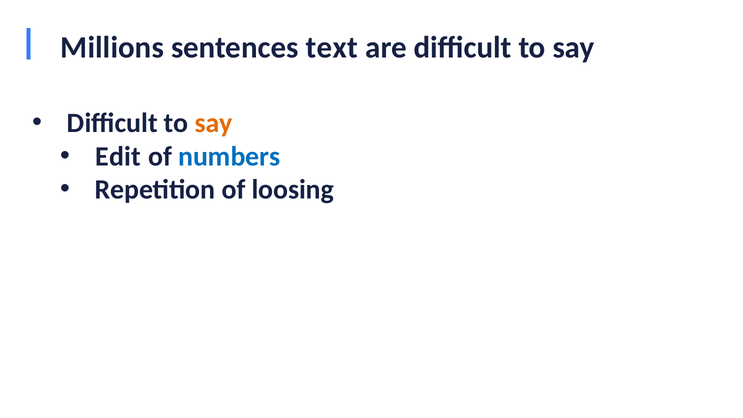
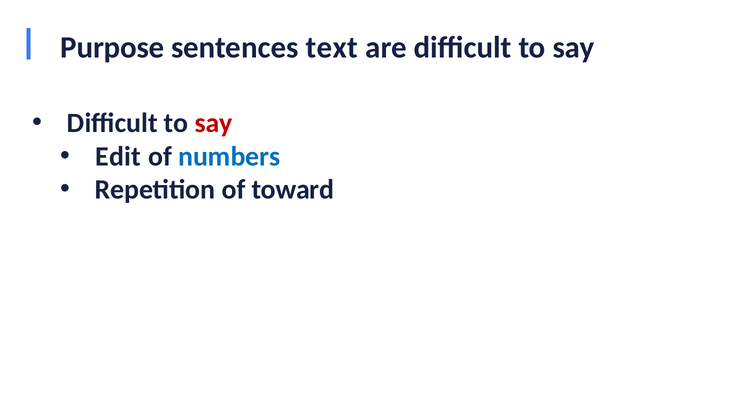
Millions: Millions -> Purpose (112, 48)
say colour: orange -> red (213, 123)
loosing: loosing -> toward (293, 190)
